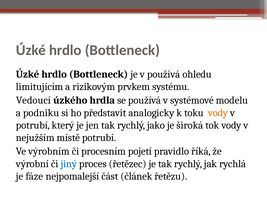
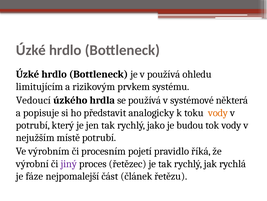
modelu: modelu -> některá (232, 100)
podniku: podniku -> popisuje (41, 112)
široká: široká -> budou (190, 125)
jiný colour: blue -> purple (69, 163)
